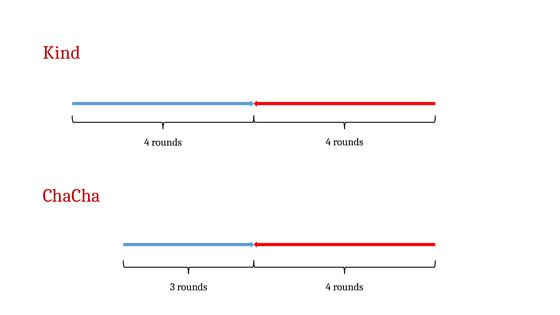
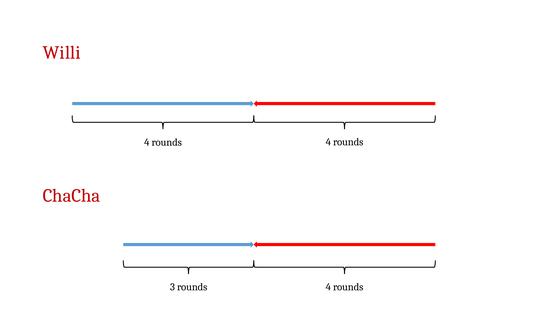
Kind: Kind -> Willi (62, 53)
